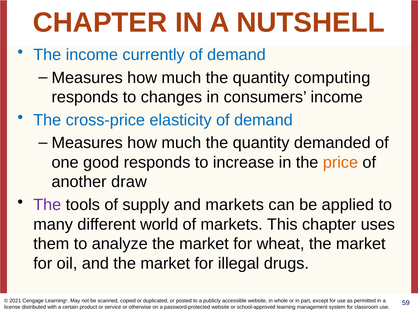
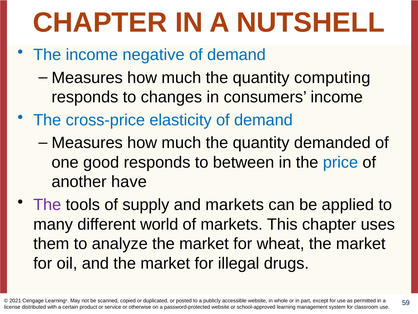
currently: currently -> negative (154, 55)
increase: increase -> between (244, 162)
price colour: orange -> blue (340, 162)
draw: draw -> have (129, 182)
